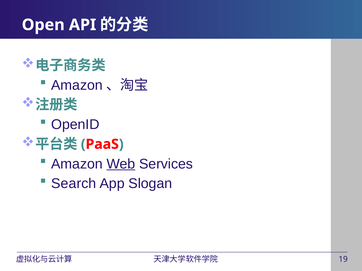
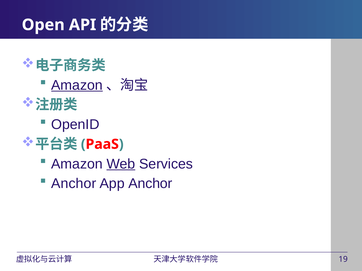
Amazon underline: none -> present (77, 85)
Search: Search -> Anchor (74, 184)
App Slogan: Slogan -> Anchor (150, 184)
